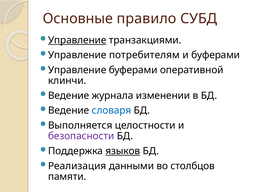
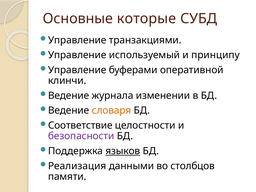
правило: правило -> которые (147, 19)
Управление underline: present -> none (77, 40)
потребителям: потребителям -> используемый (144, 55)
и буферами: буферами -> принципу (216, 55)
словаря colour: blue -> orange (111, 111)
Выполняется: Выполняется -> Соответствие (80, 125)
